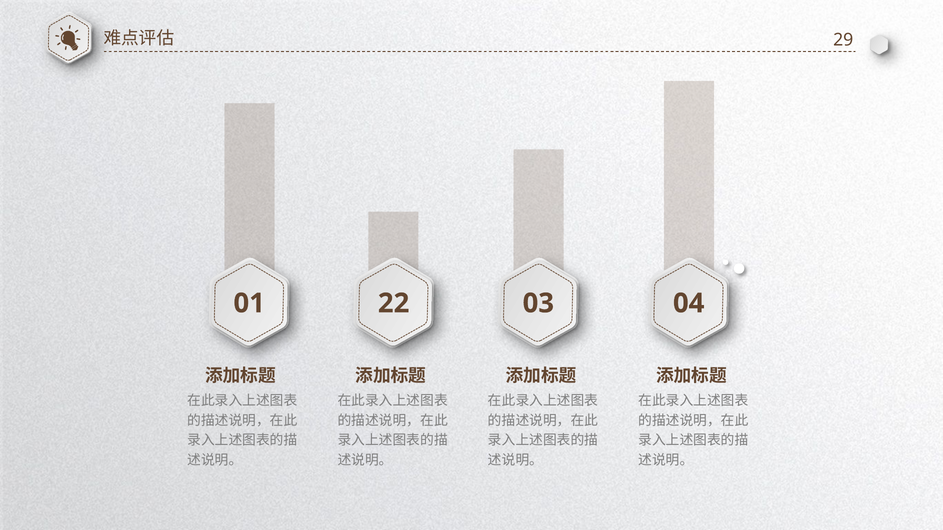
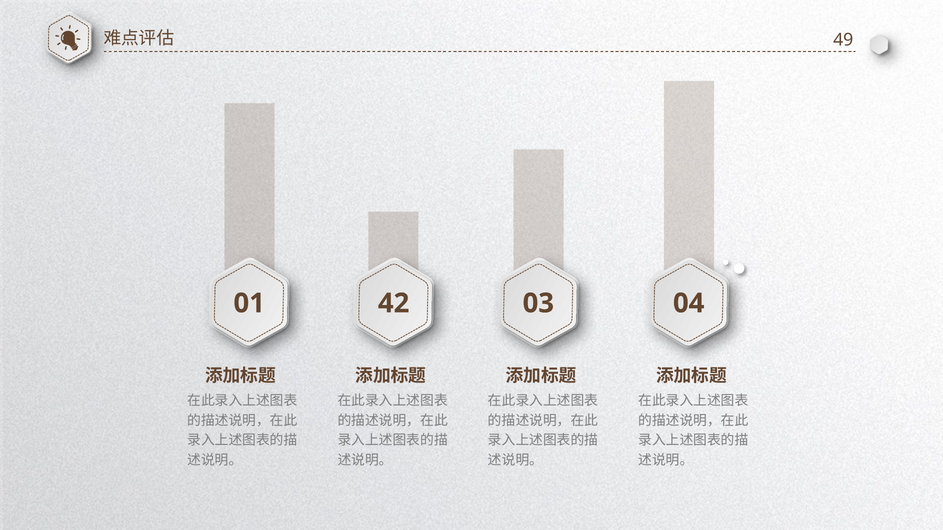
29: 29 -> 49 (843, 40)
22: 22 -> 42 (394, 303)
